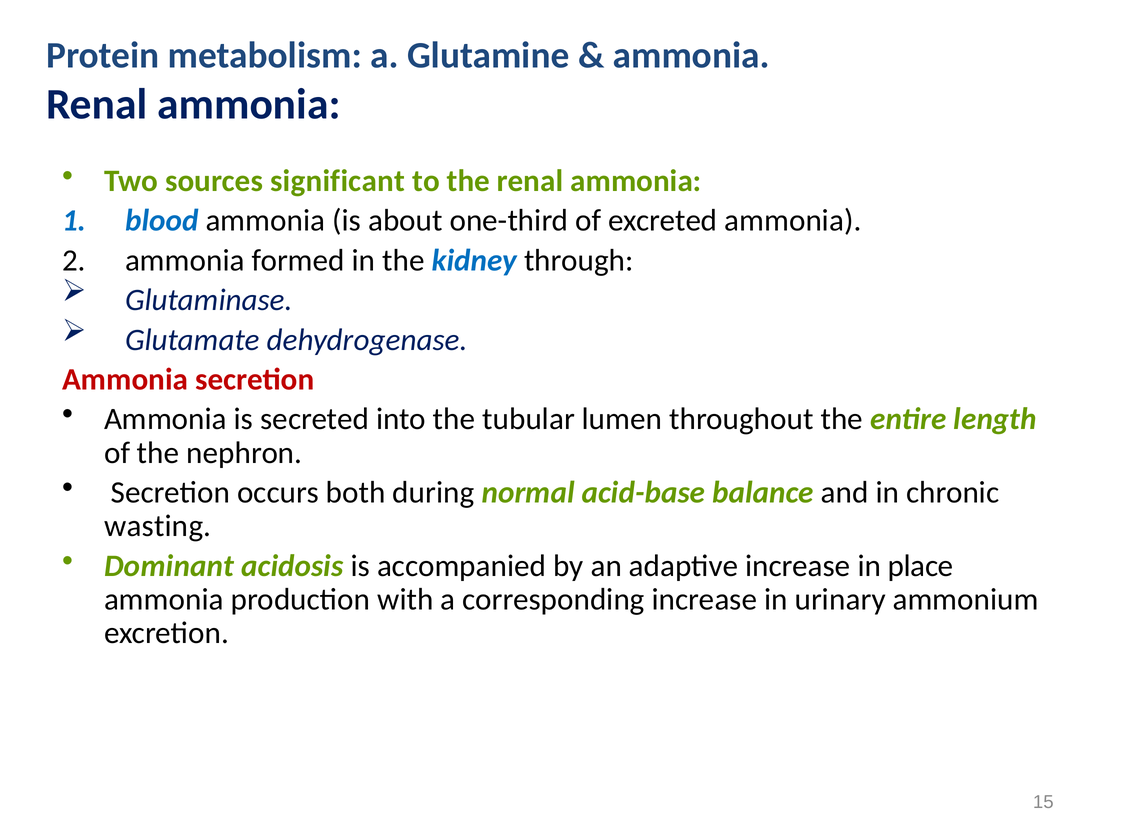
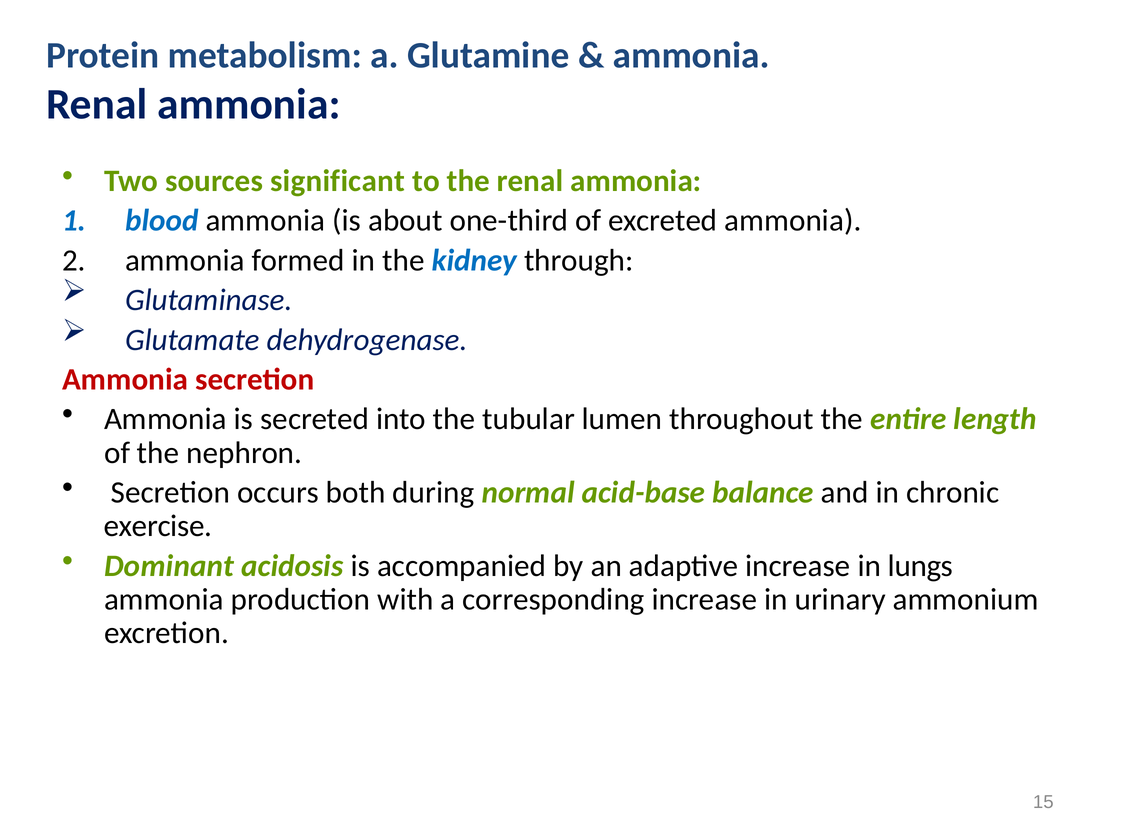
wasting: wasting -> exercise (158, 527)
place: place -> lungs (920, 566)
